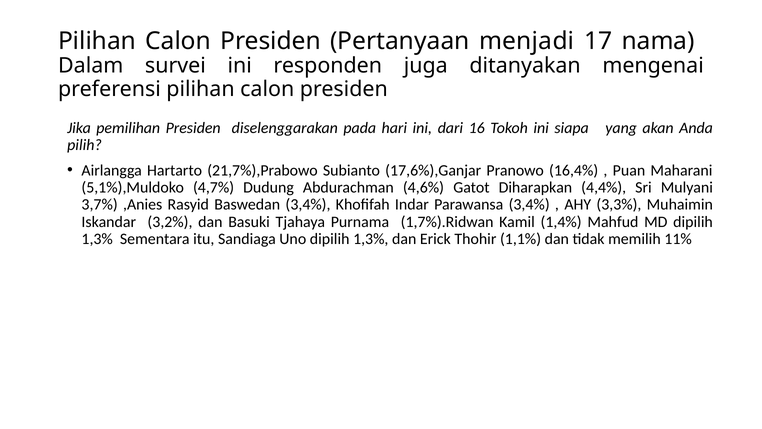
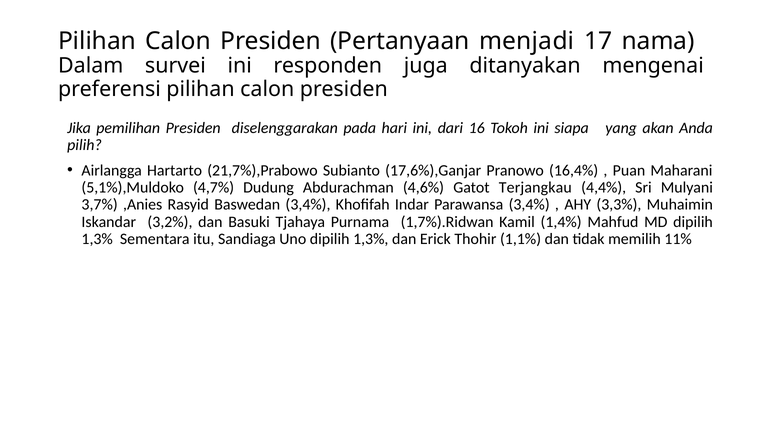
Diharapkan: Diharapkan -> Terjangkau (535, 187)
